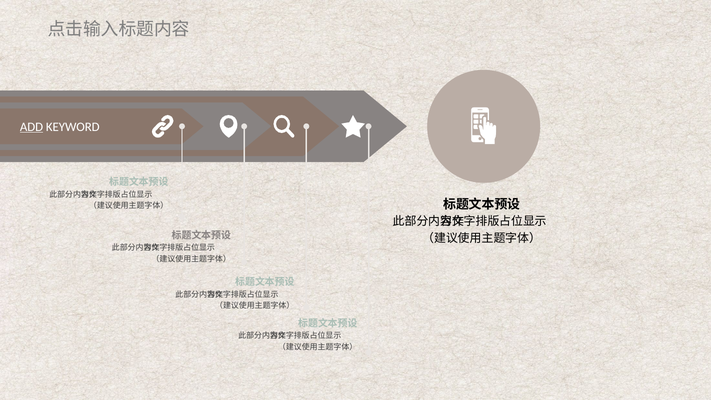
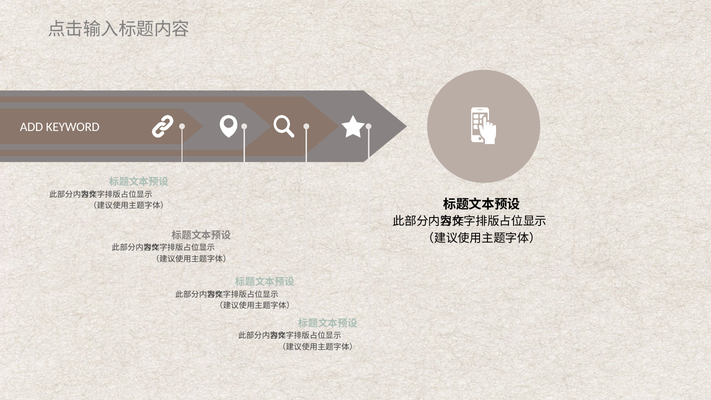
ADD underline: present -> none (31, 127)
